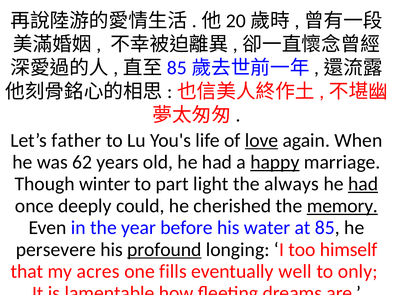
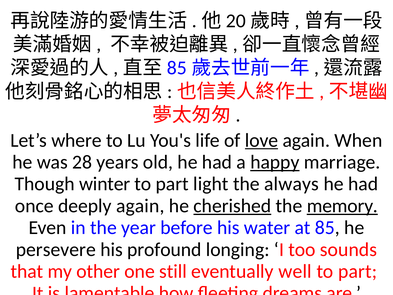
father: father -> where (76, 140)
62: 62 -> 28 (82, 162)
had underline: present -> none (363, 184)
deeply could: could -> again (140, 206)
cherished underline: none -> present (232, 206)
profound underline: present -> none (164, 249)
himself: himself -> sounds (349, 249)
acres: acres -> other (98, 271)
fills: fills -> still (173, 271)
only: only -> part (358, 271)
